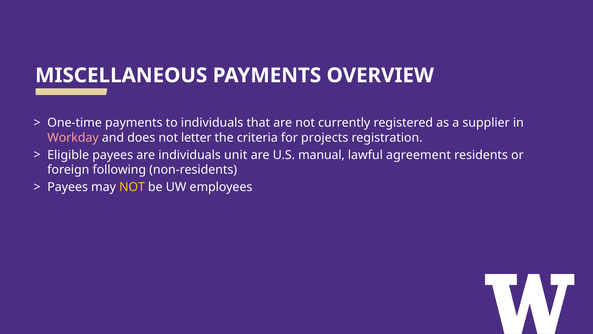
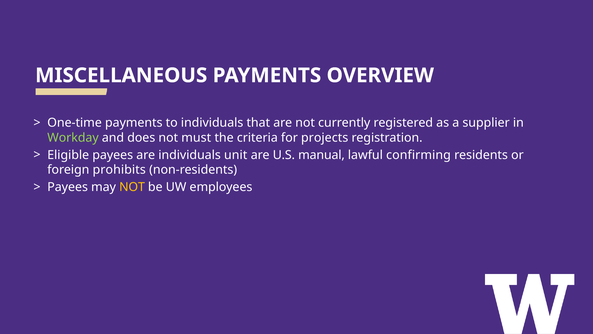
Workday colour: pink -> light green (73, 138)
letter: letter -> must (196, 138)
agreement: agreement -> confirming (418, 155)
following: following -> prohibits (119, 170)
